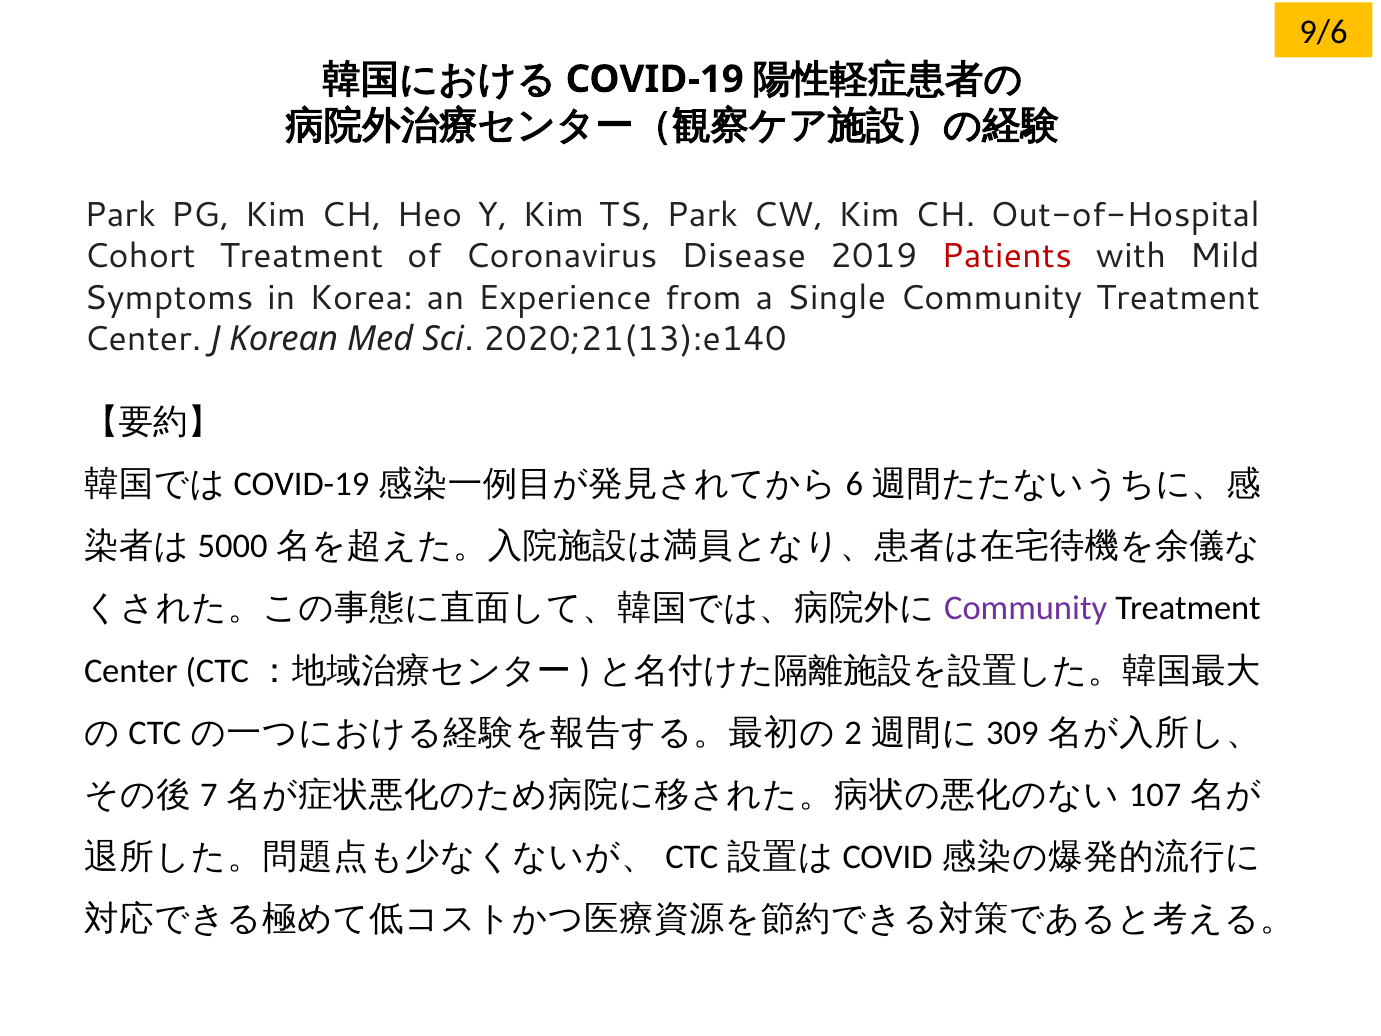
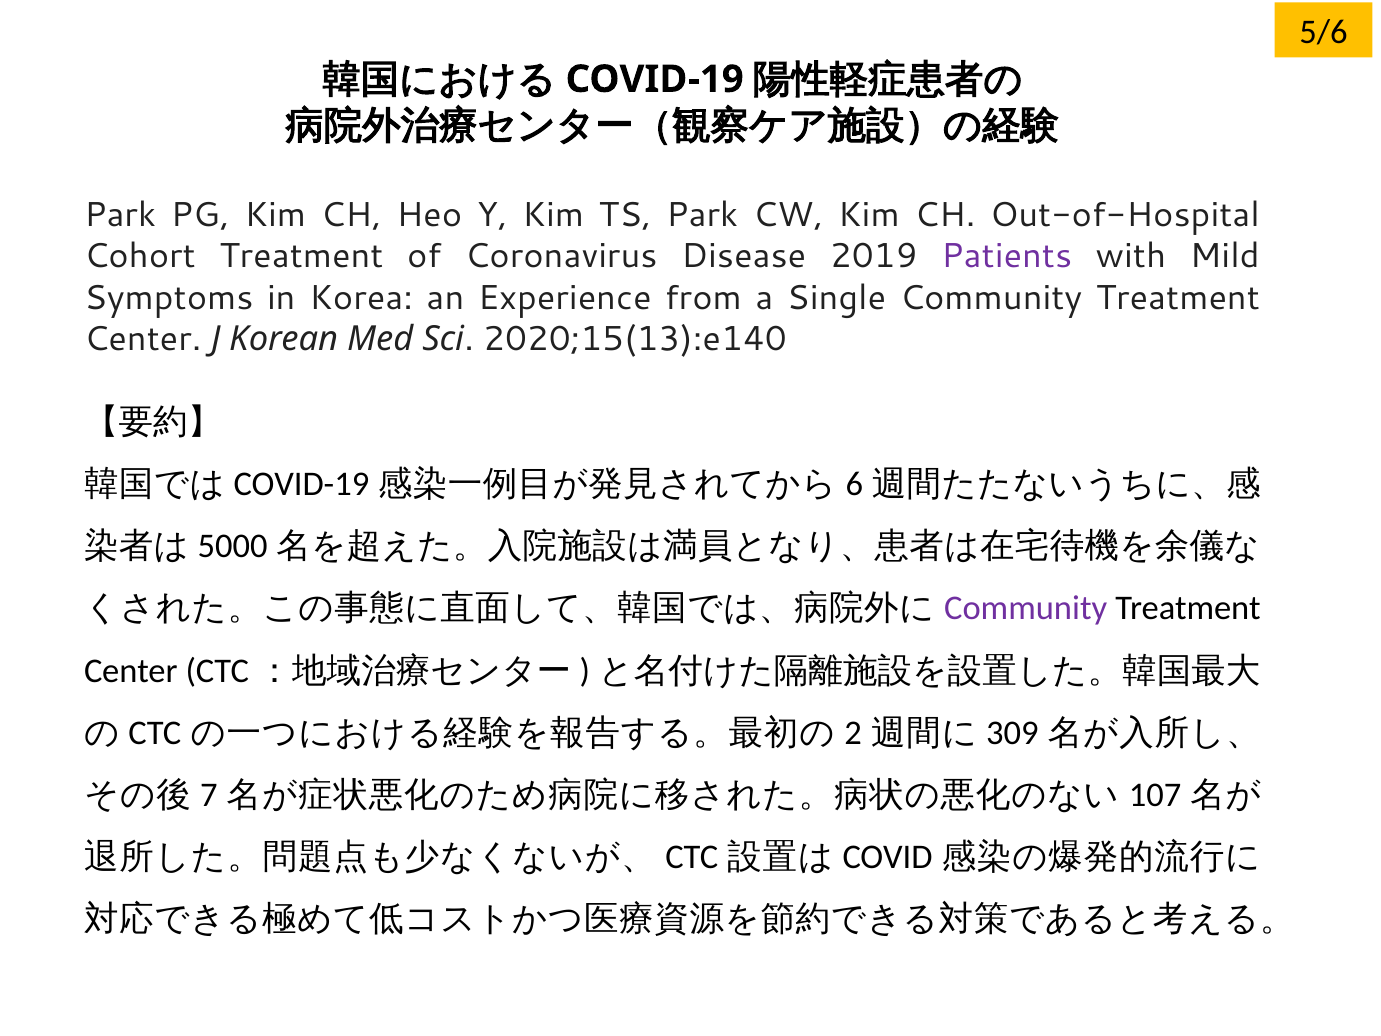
9/6: 9/6 -> 5/6 (1323, 32)
Patients colour: red -> purple (1007, 256)
2020;21(13):e140: 2020;21(13):e140 -> 2020;15(13):e140 (635, 339)
